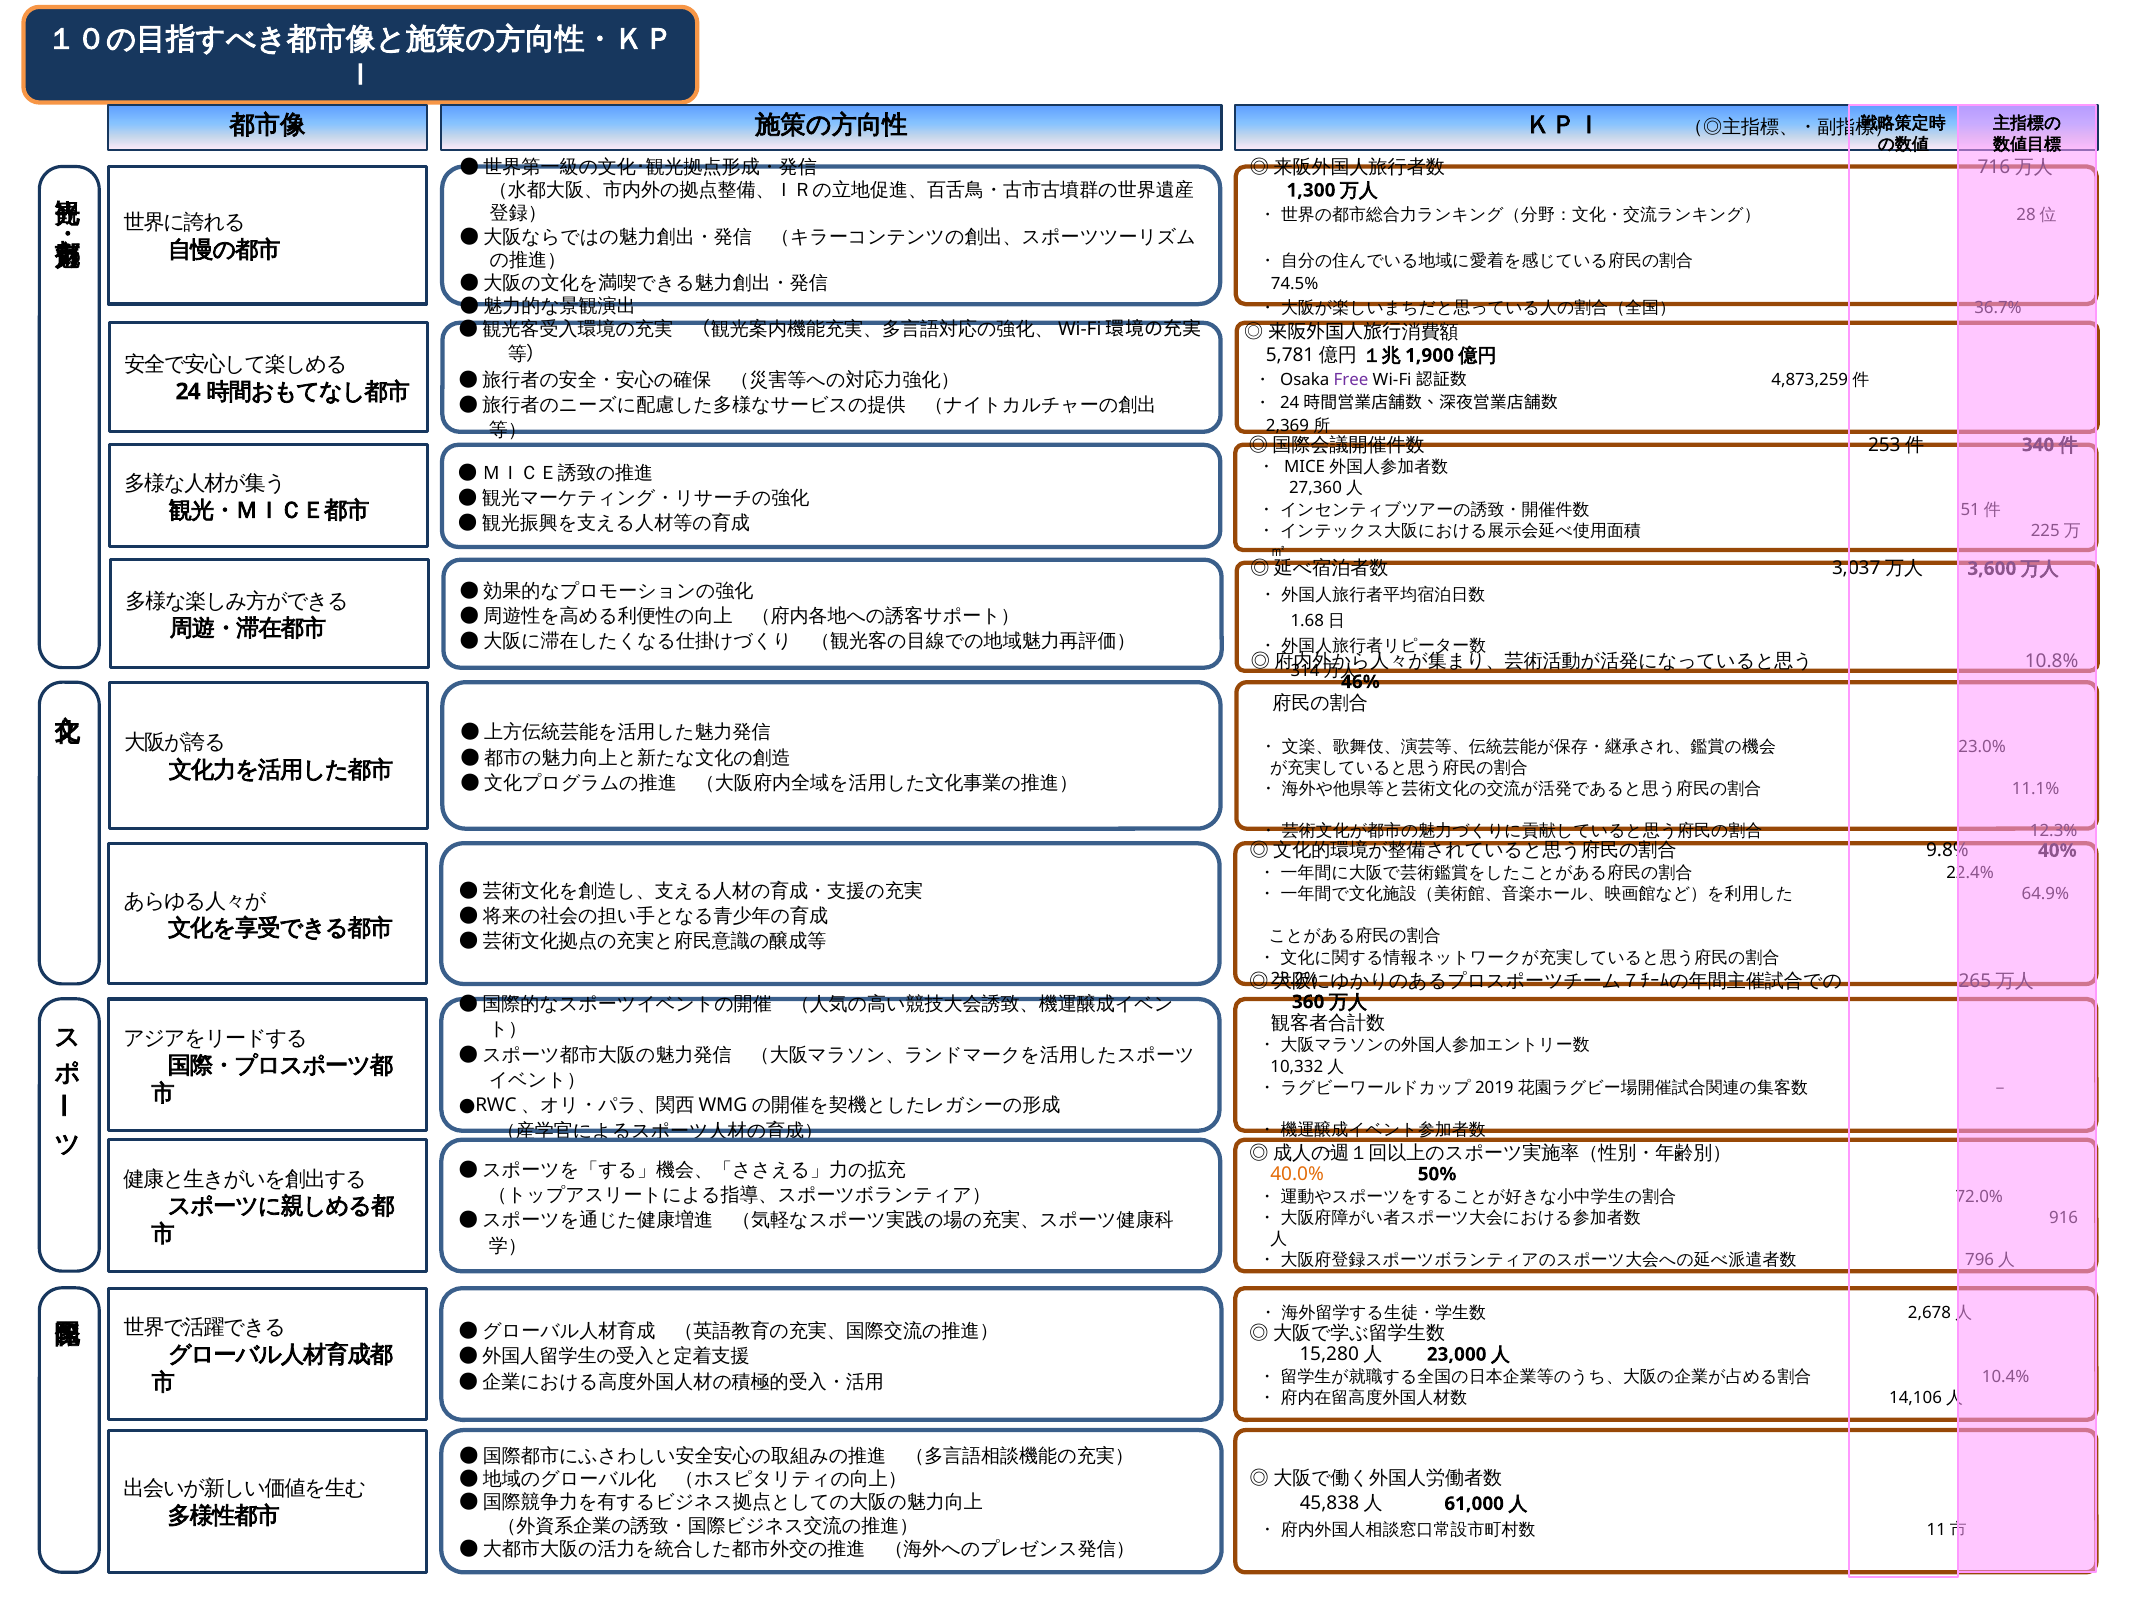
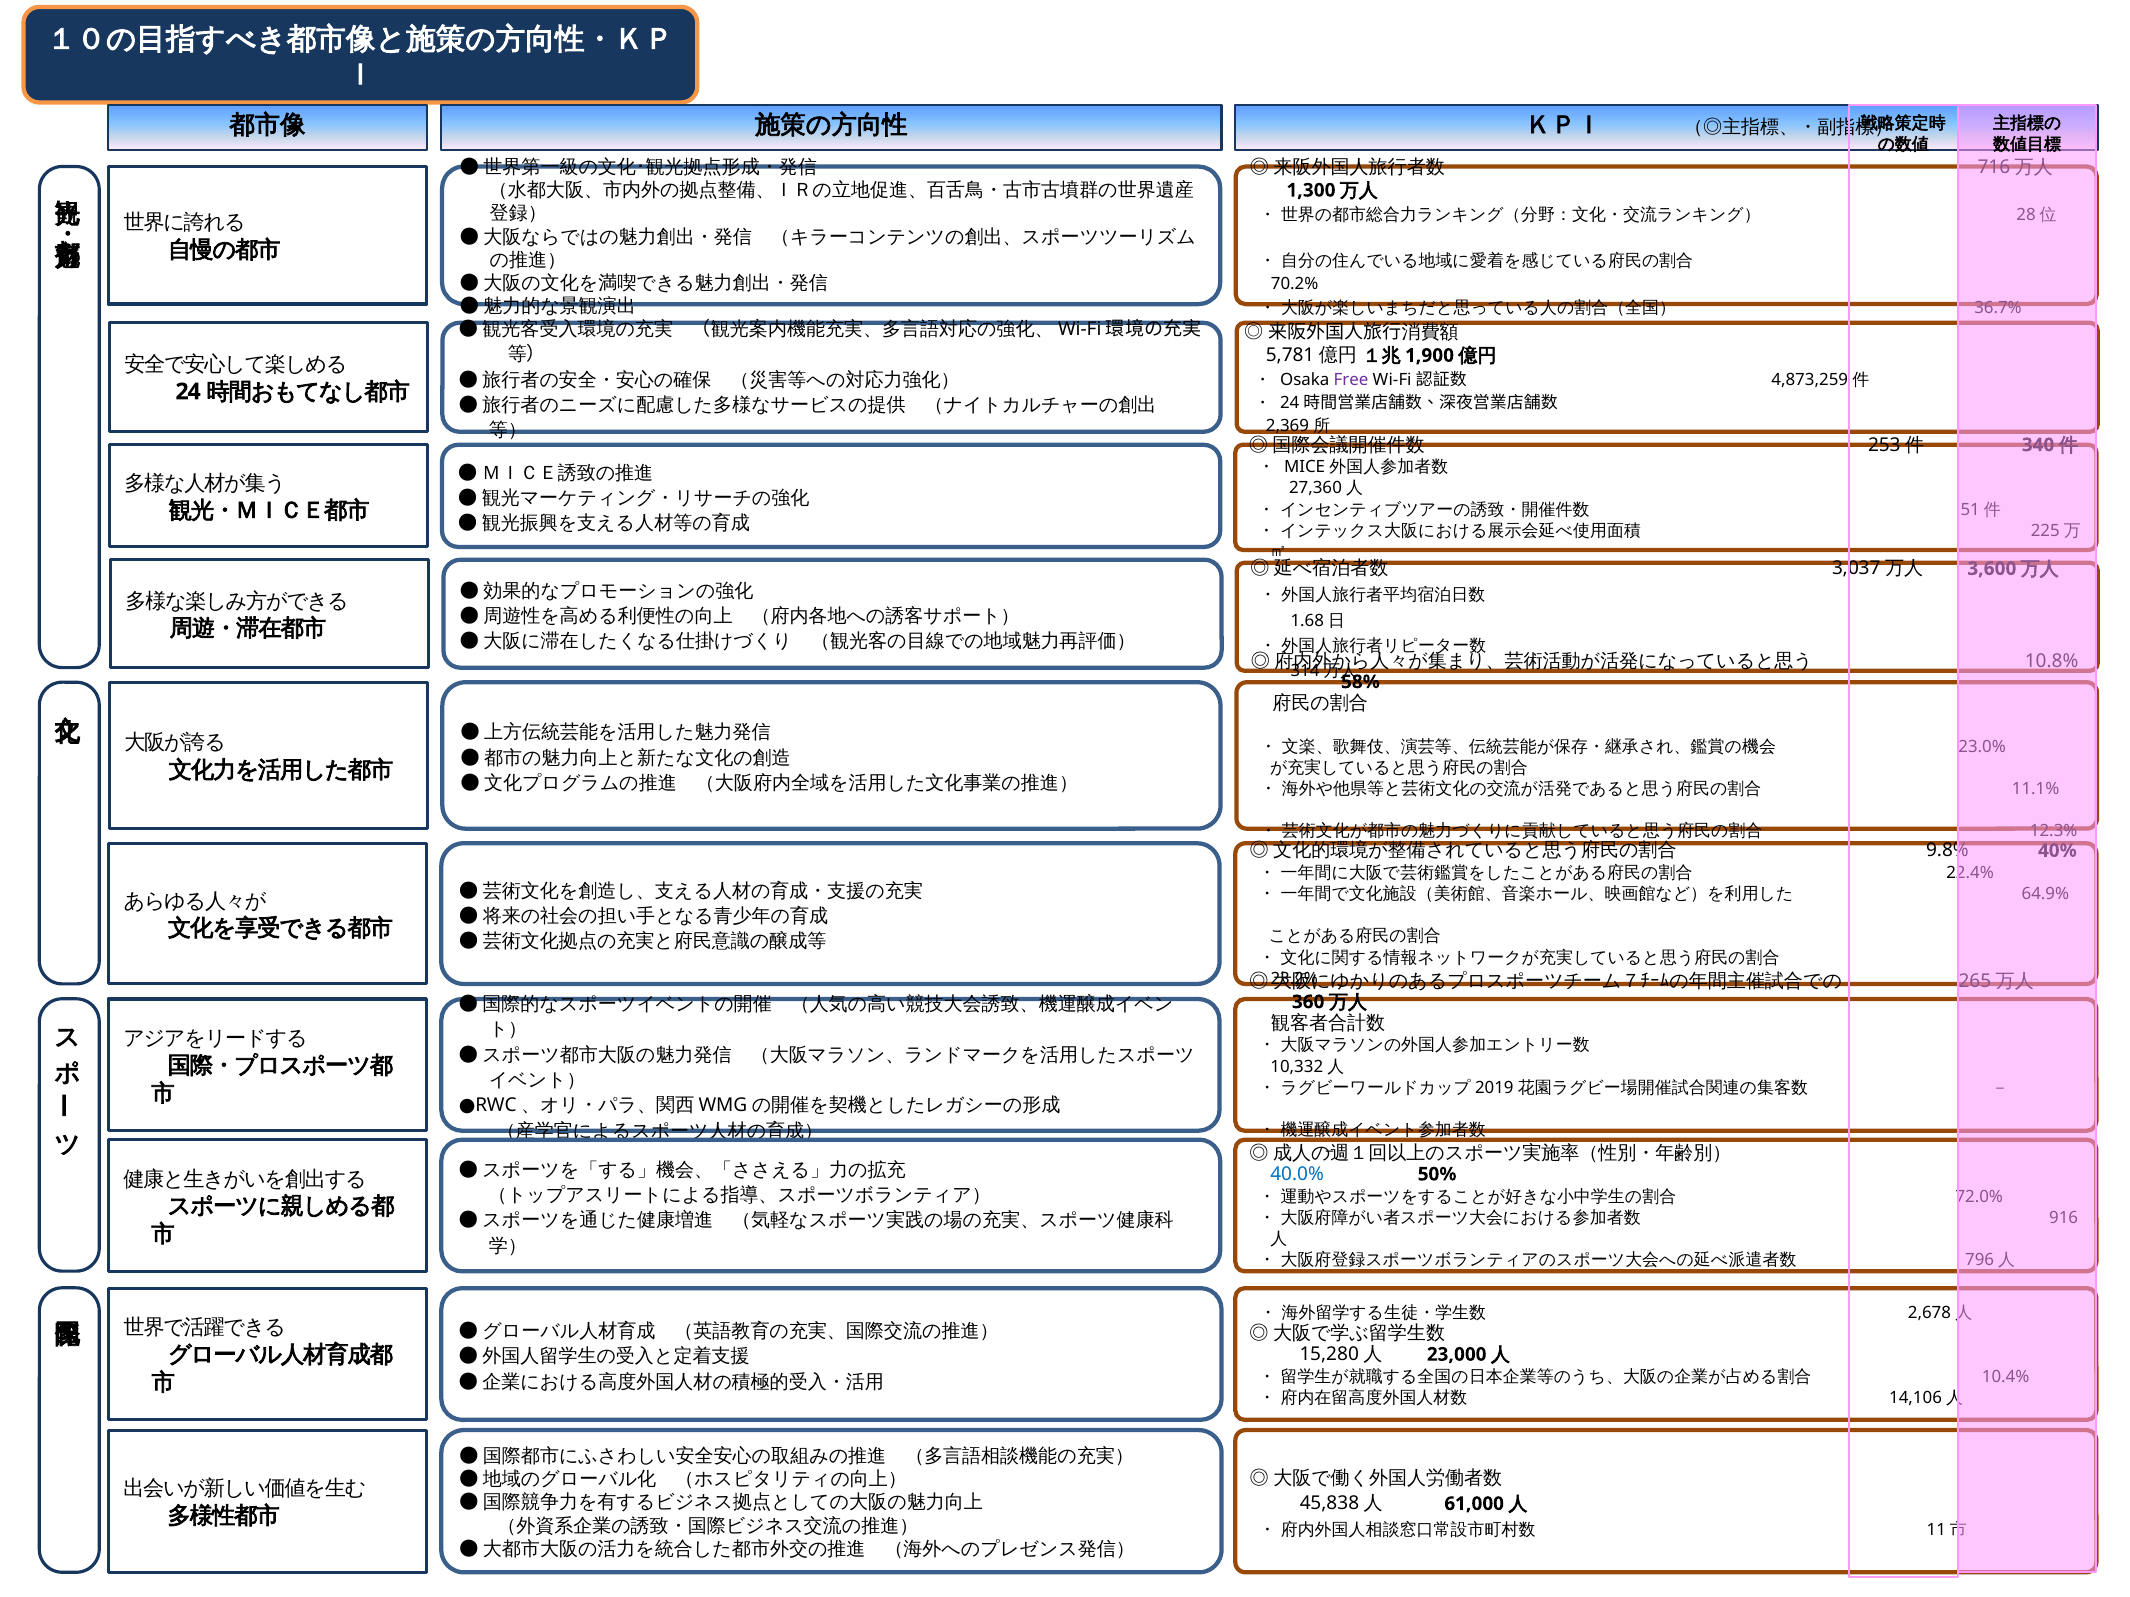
74.5%: 74.5% -> 70.2% (1295, 285)
46%: 46% -> 58% (1360, 682)
40.0% colour: orange -> blue (1297, 1175)
